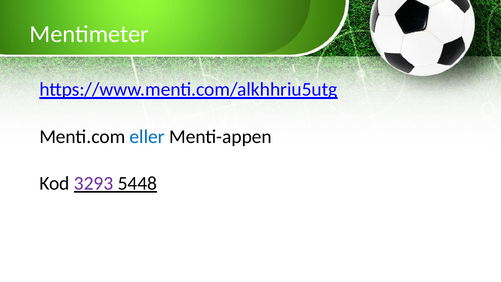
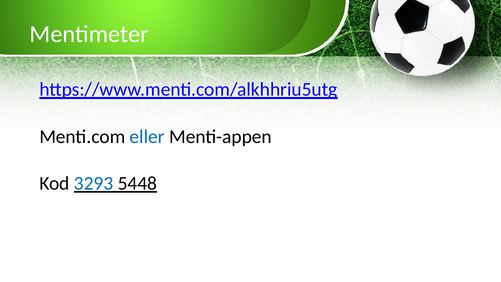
3293 colour: purple -> blue (94, 183)
